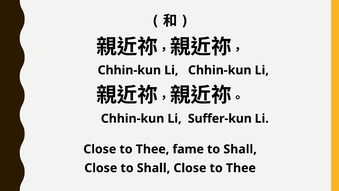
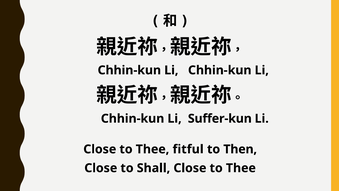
fame: fame -> fitful (188, 149)
Shall: Shall -> Then (240, 149)
